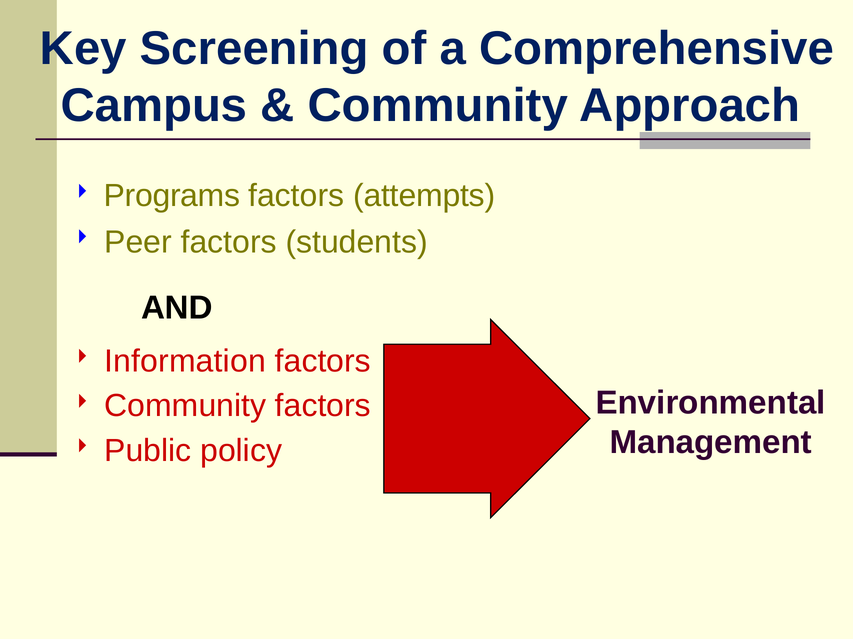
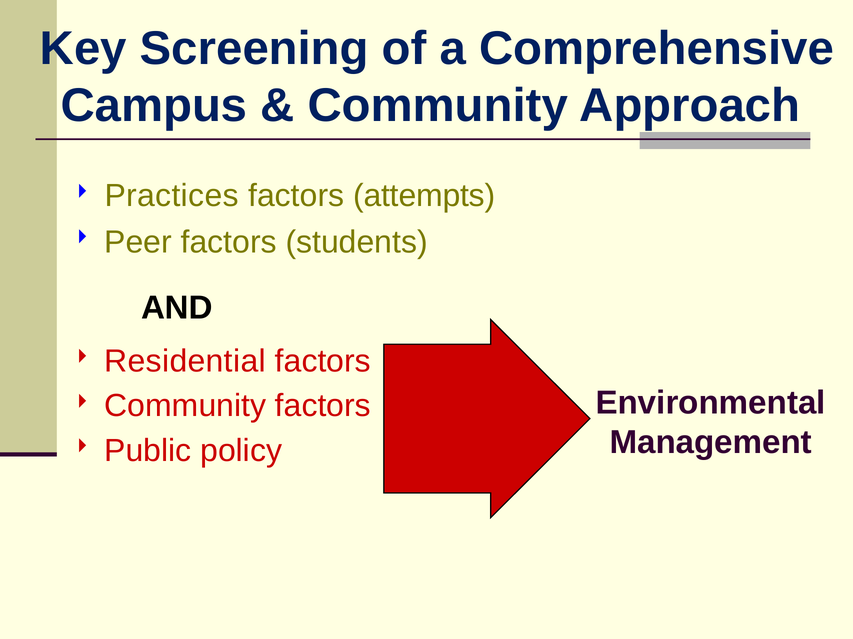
Programs: Programs -> Practices (172, 196)
Information: Information -> Residential (185, 362)
